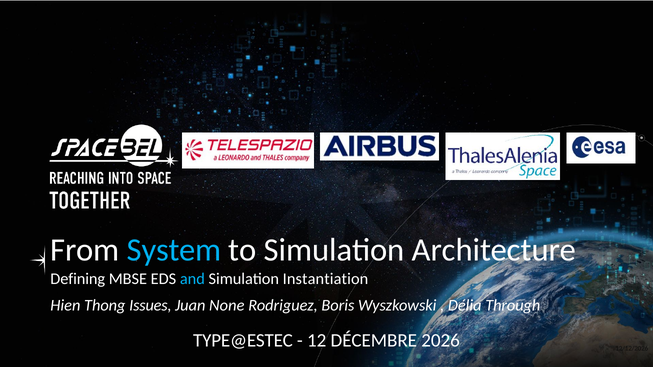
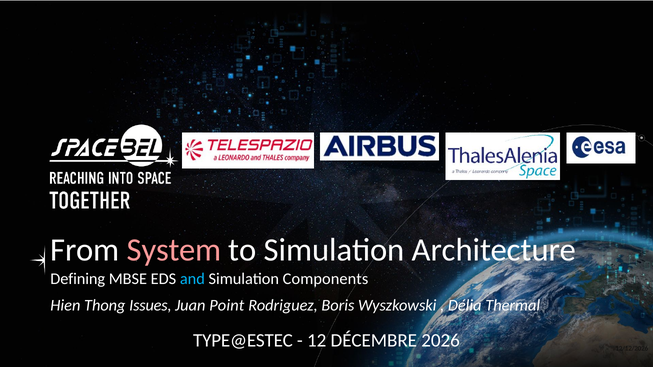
System colour: light blue -> pink (174, 250)
Instantiation: Instantiation -> Components (326, 279)
None: None -> Point (227, 306)
Through: Through -> Thermal (513, 306)
